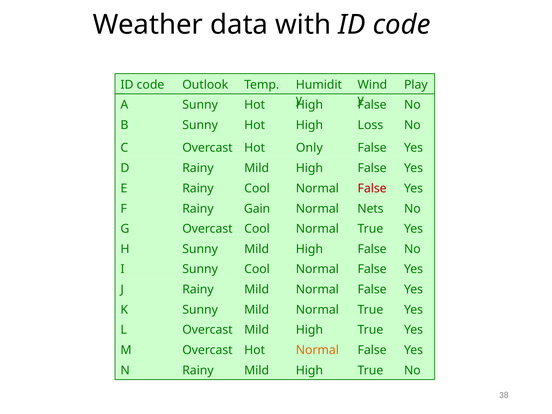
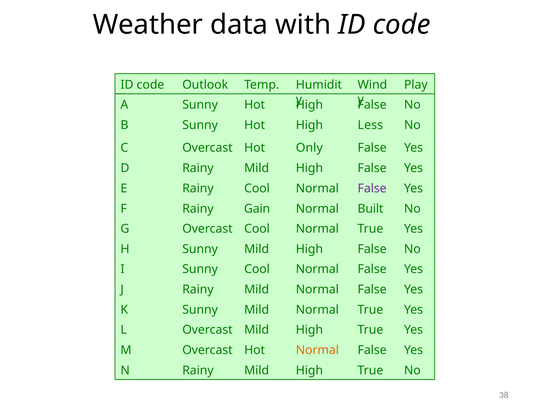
Loss: Loss -> Less (370, 125)
False colour: red -> purple (372, 188)
Nets: Nets -> Built (370, 209)
